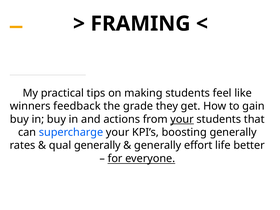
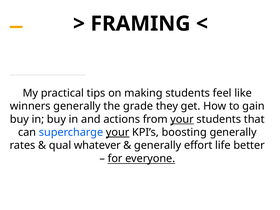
winners feedback: feedback -> generally (77, 106)
your underline: none -> present (118, 132)
qual generally: generally -> whatever (97, 145)
